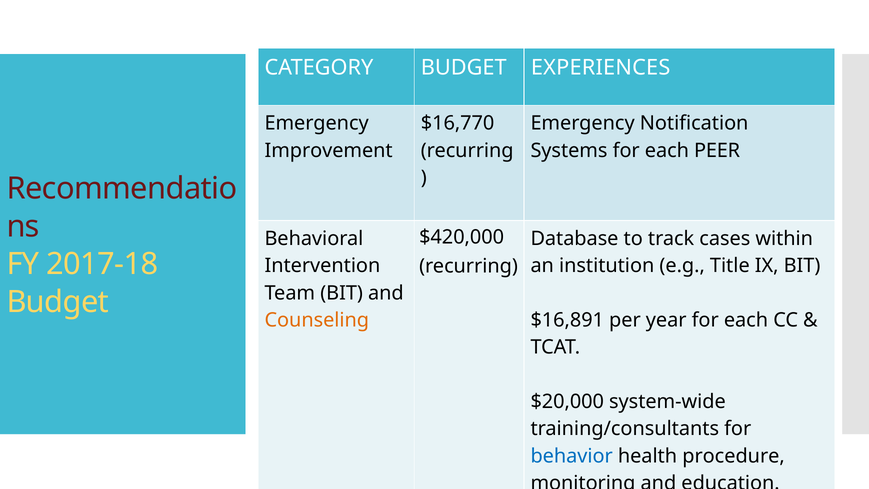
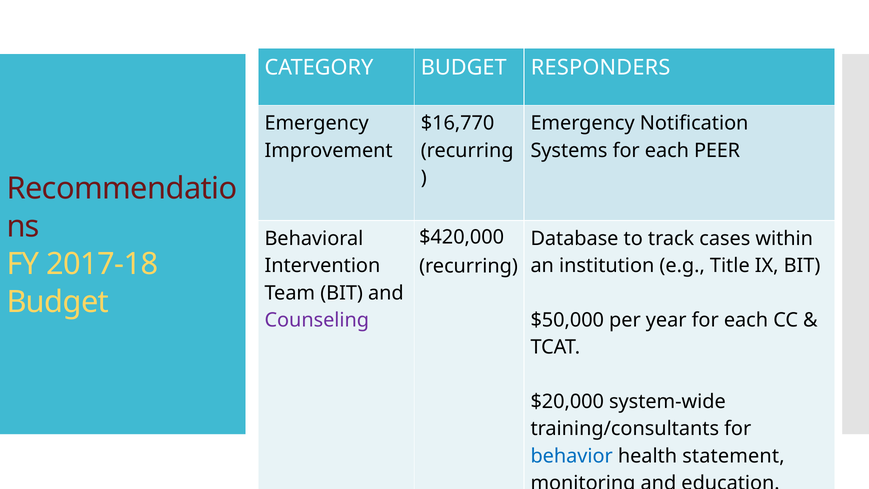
EXPERIENCES: EXPERIENCES -> RESPONDERS (601, 68)
Counseling colour: orange -> purple (317, 320)
$16,891: $16,891 -> $50,000 (567, 320)
procedure: procedure -> statement (733, 456)
